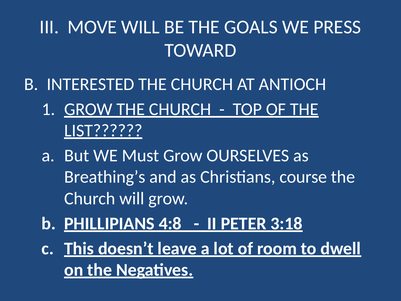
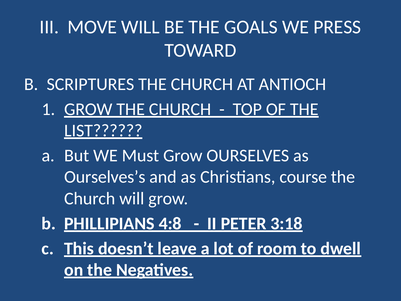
INTERESTED: INTERESTED -> SCRIPTURES (90, 84)
Breathing’s: Breathing’s -> Ourselves’s (105, 177)
